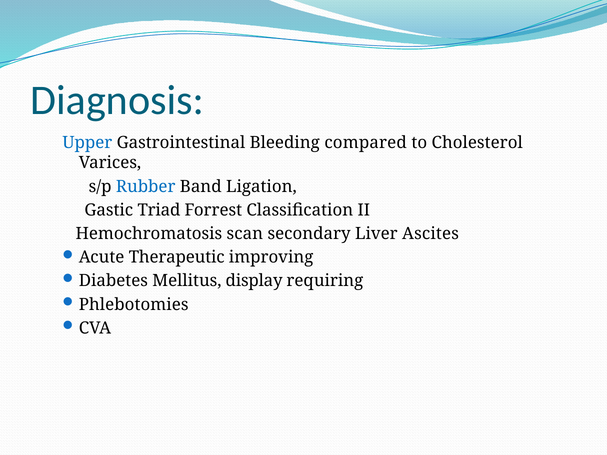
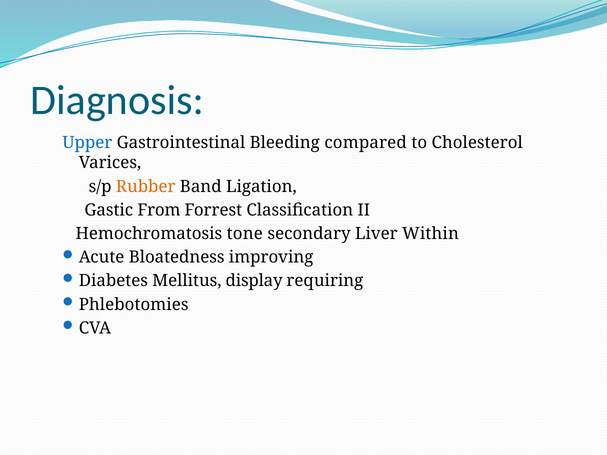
Rubber colour: blue -> orange (146, 187)
Triad: Triad -> From (159, 210)
scan: scan -> tone (245, 234)
Ascites: Ascites -> Within (431, 234)
Therapeutic: Therapeutic -> Bloatedness (177, 257)
